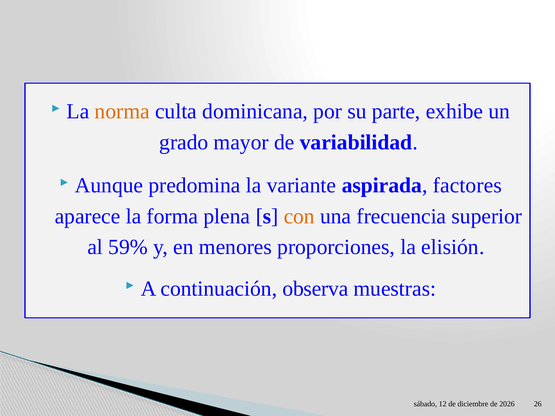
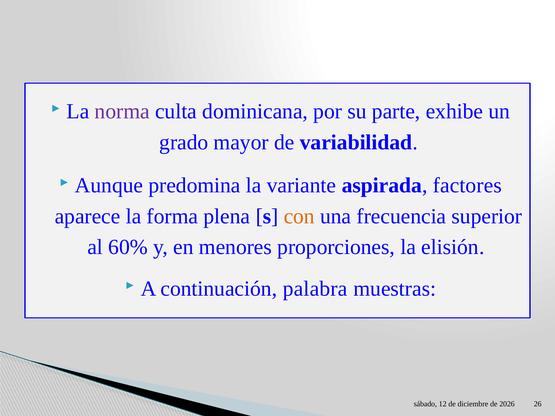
norma colour: orange -> purple (122, 112)
59%: 59% -> 60% (128, 247)
observa: observa -> palabra (315, 289)
